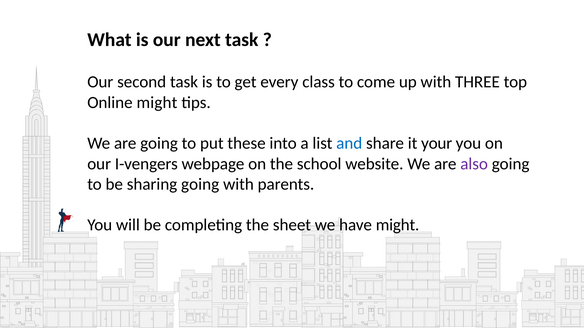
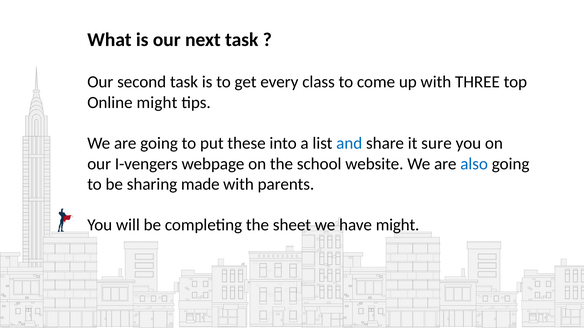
your: your -> sure (436, 144)
also colour: purple -> blue (474, 164)
sharing going: going -> made (200, 184)
